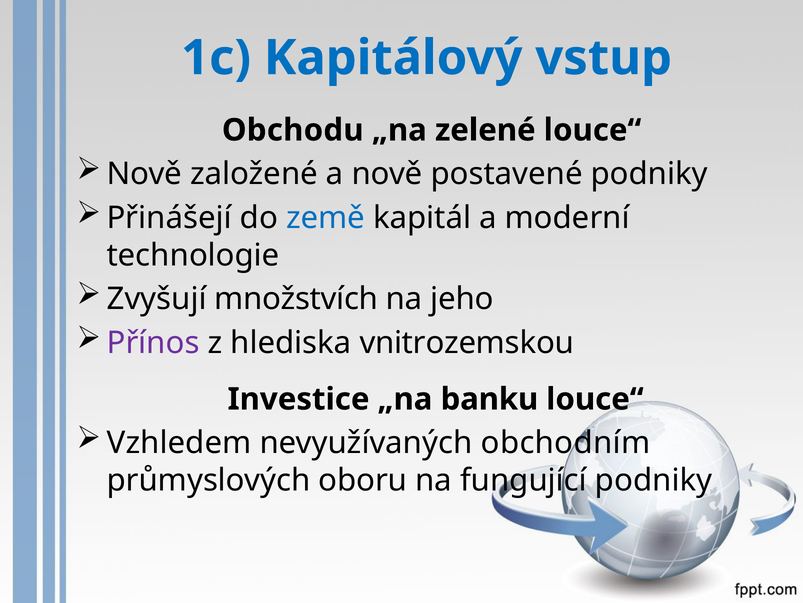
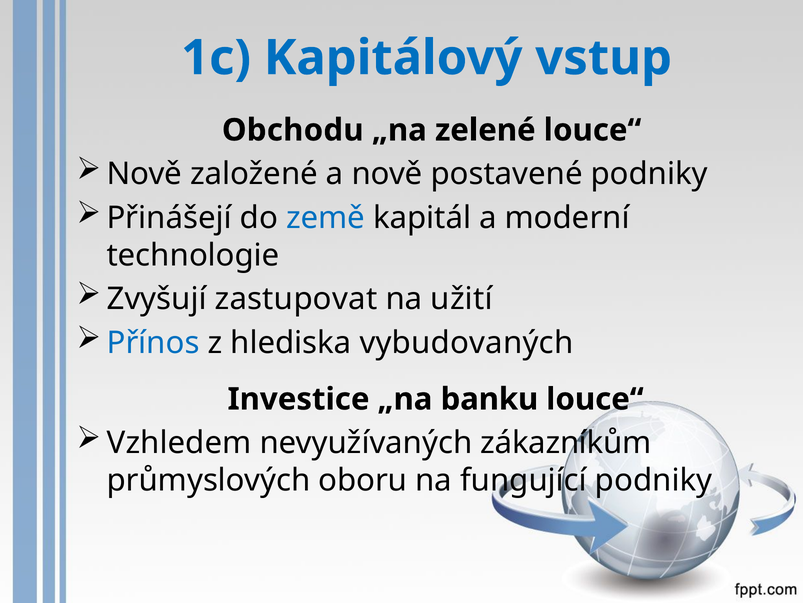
množstvích: množstvích -> zastupovat (296, 299)
jeho: jeho -> užití (462, 299)
Přínos colour: purple -> blue (153, 343)
vnitrozemskou: vnitrozemskou -> vybudovaných (466, 343)
obchodním: obchodním -> zákazníkům (566, 443)
